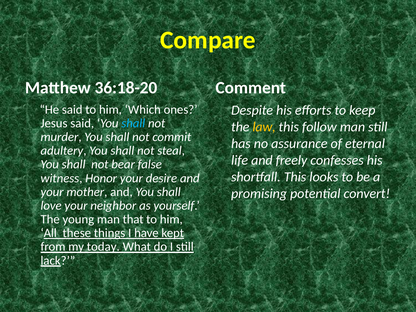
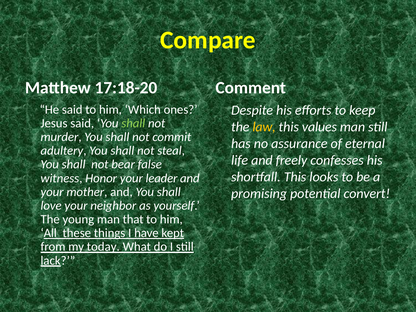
36:18-20: 36:18-20 -> 17:18-20 (126, 88)
shall colour: light blue -> light green (133, 123)
follow: follow -> values (319, 127)
desire: desire -> leader (162, 178)
